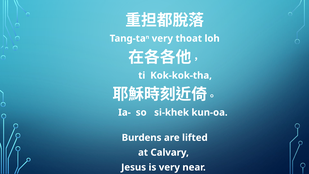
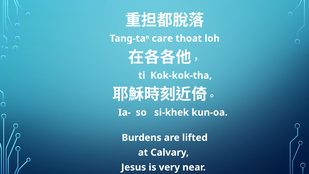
very: very -> care (162, 38)
